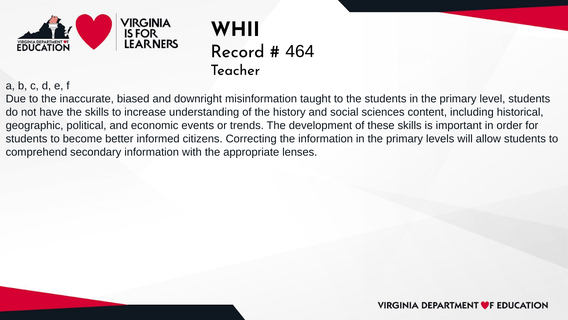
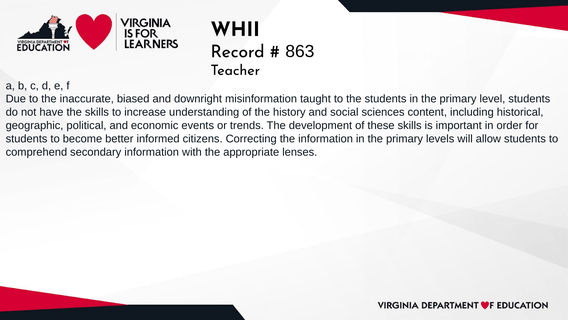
464: 464 -> 863 (300, 51)
